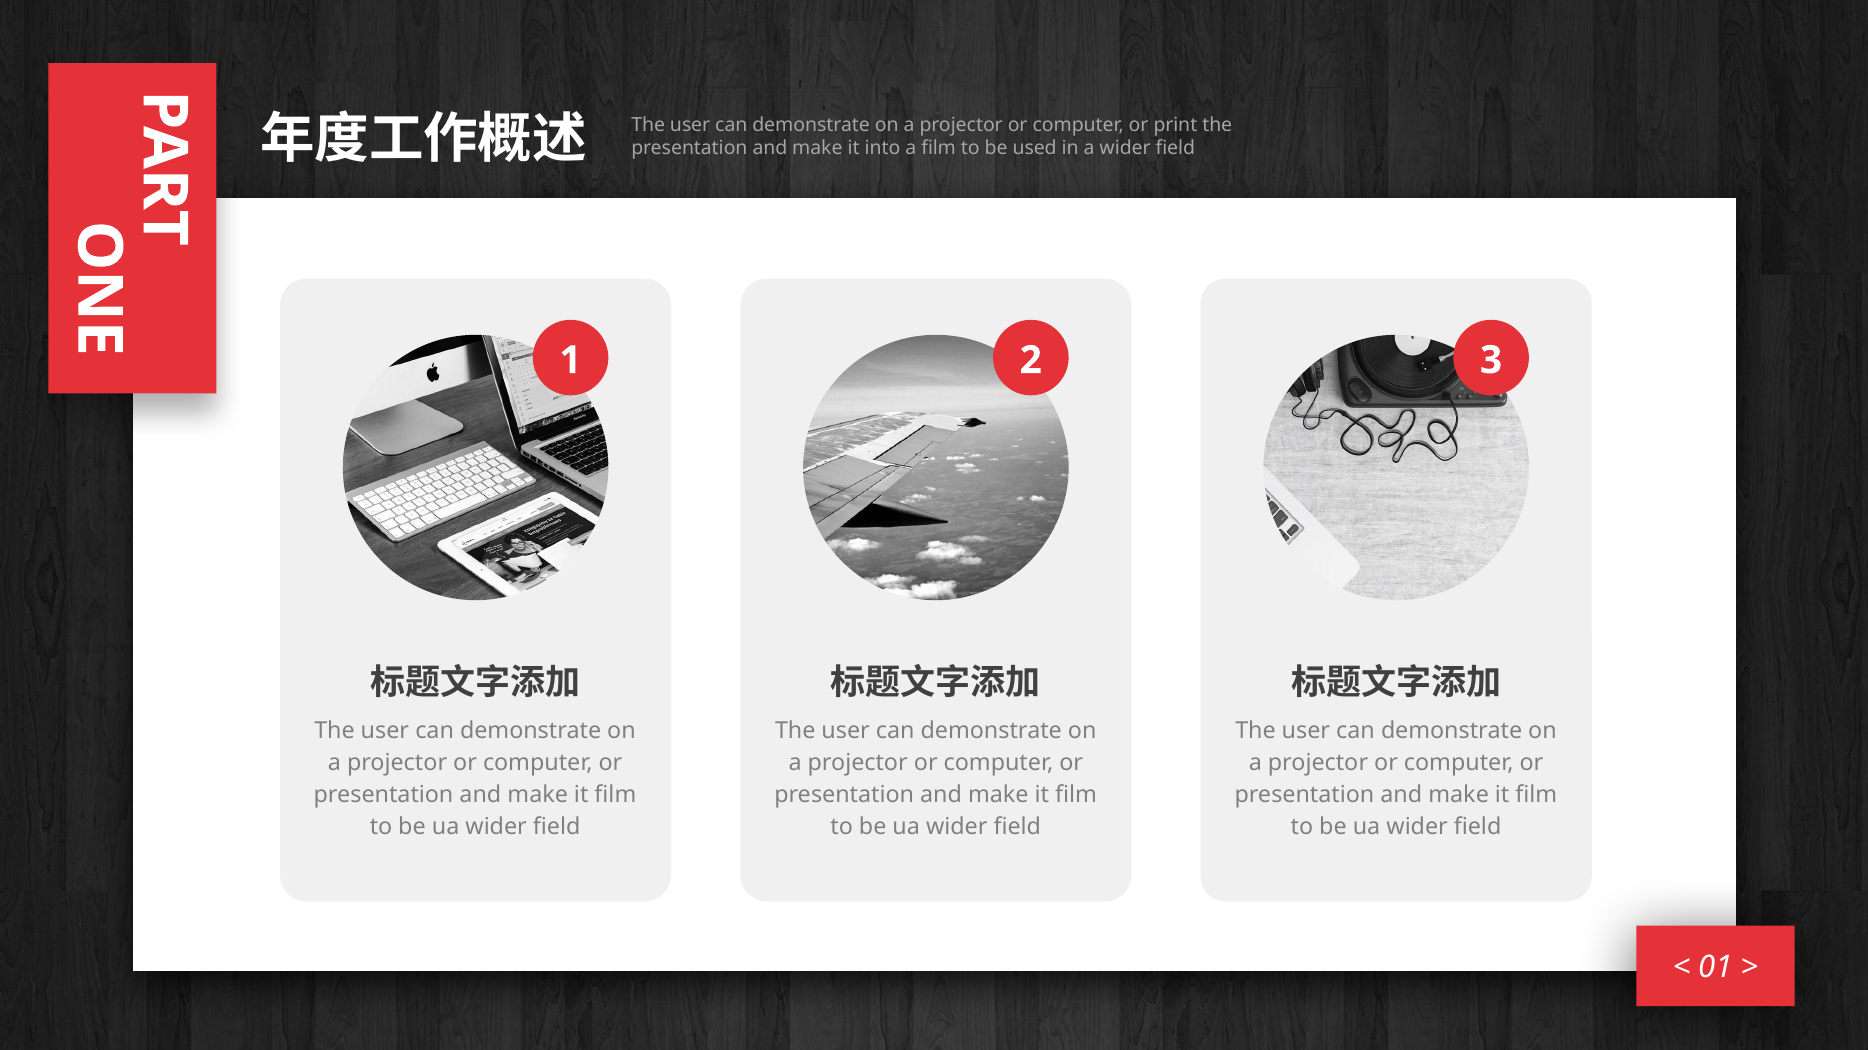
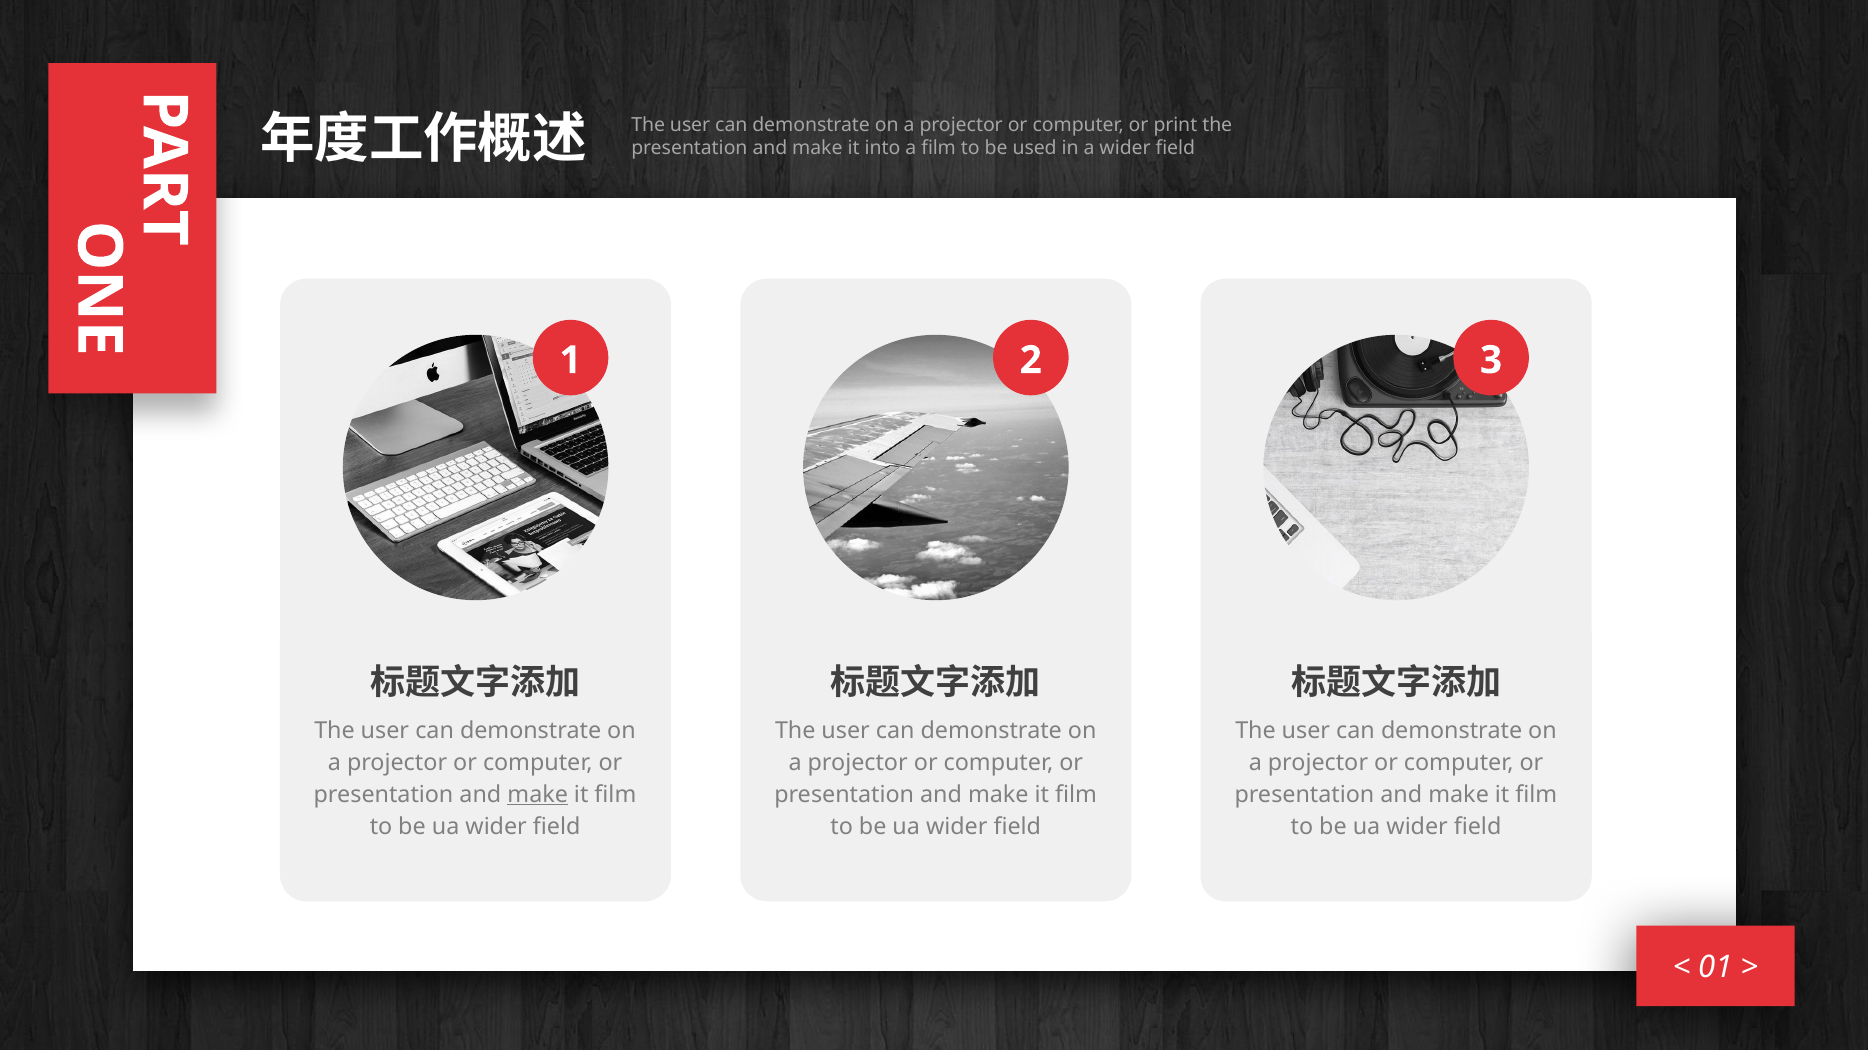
make underline: none -> present (538, 795)
